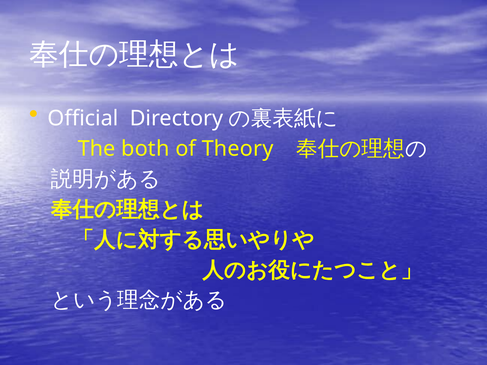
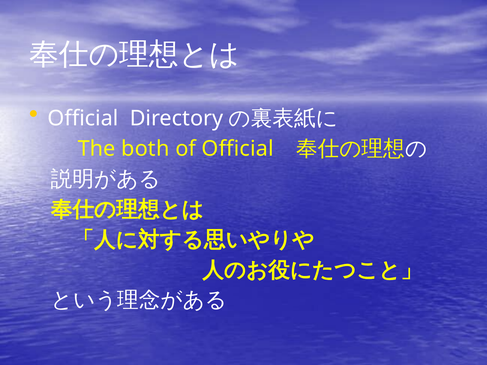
of Theory: Theory -> Official (238, 149)
